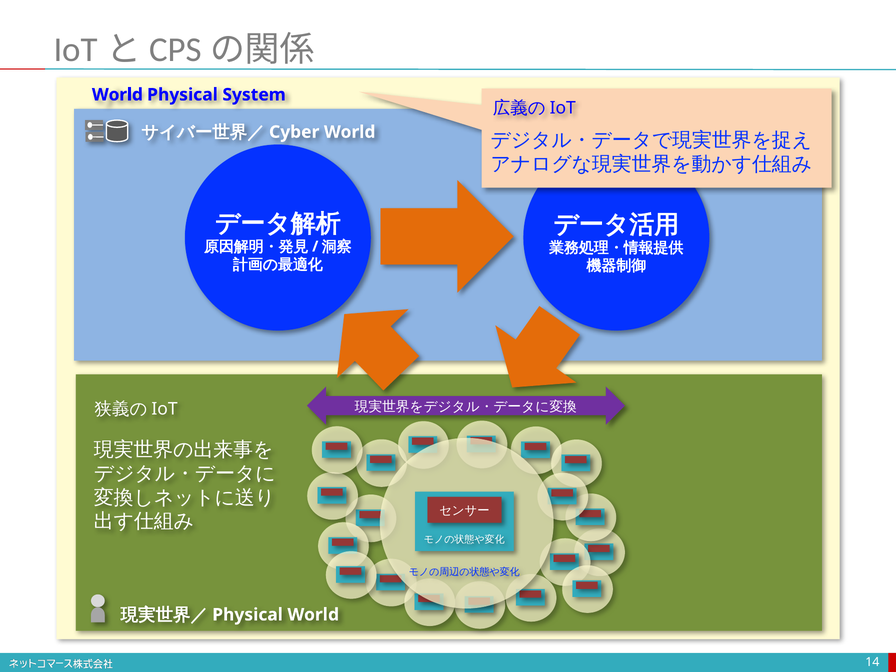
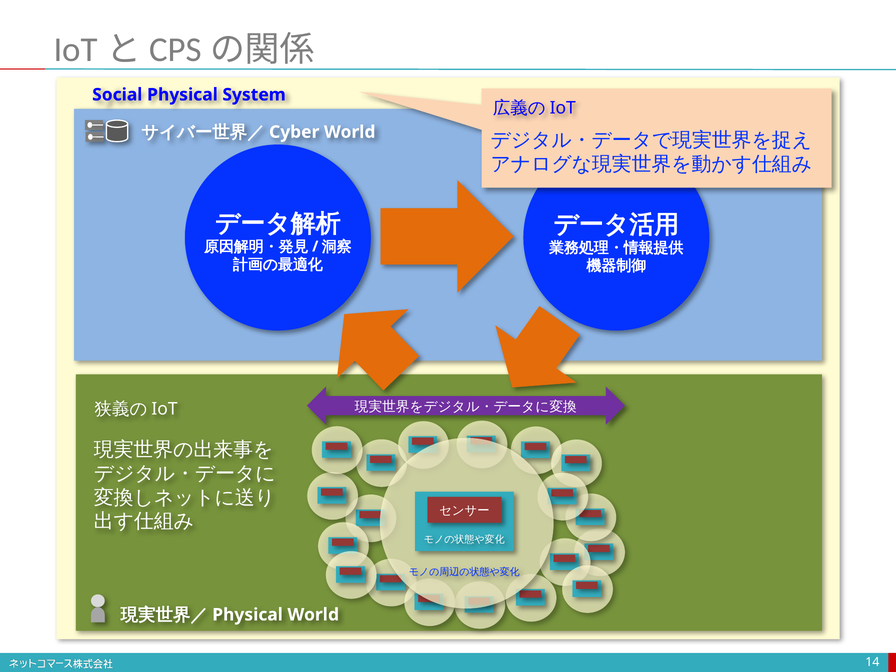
World: World -> Social (117, 95)
